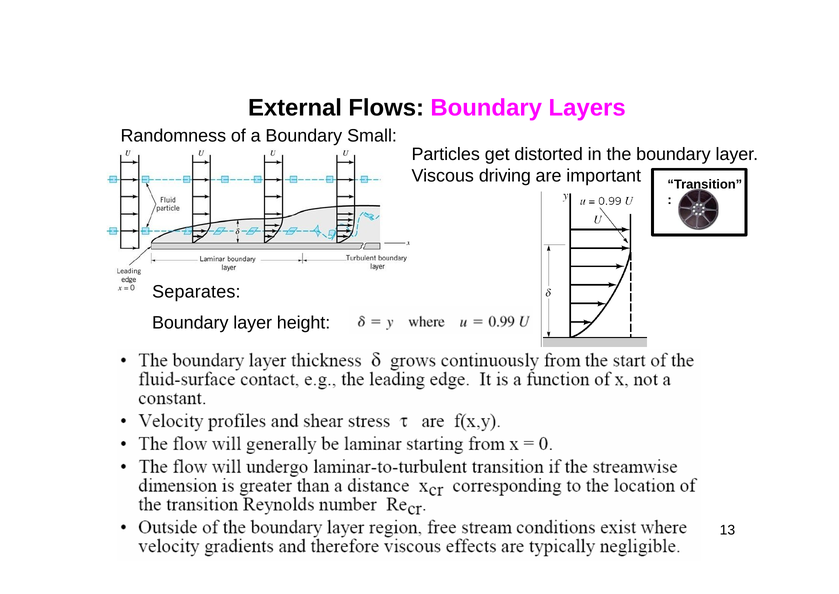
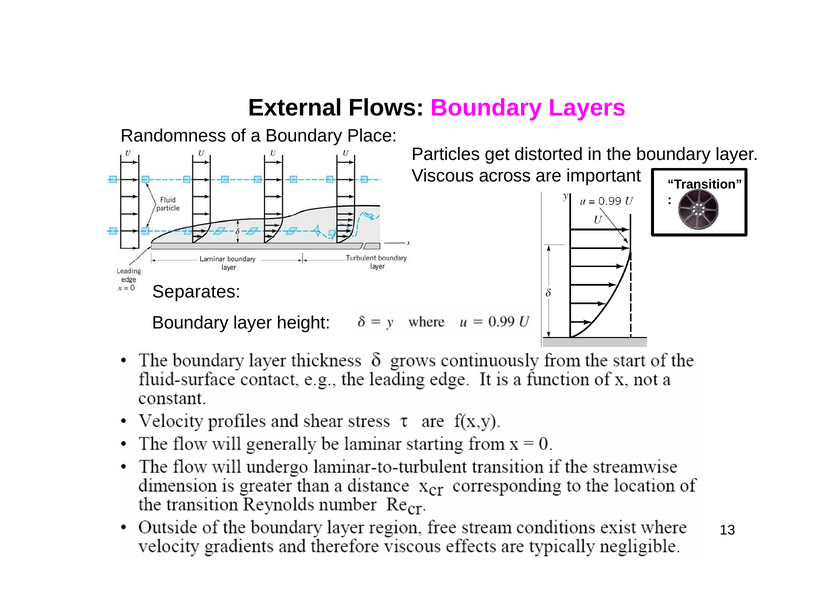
Small: Small -> Place (372, 136)
driving: driving -> across (505, 176)
